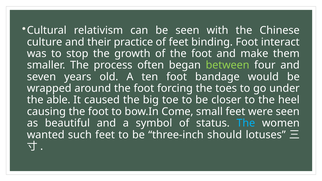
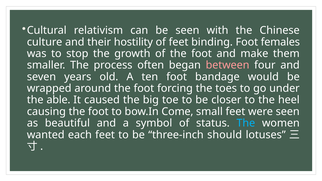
practice: practice -> hostility (133, 42)
interact: interact -> females (280, 42)
between colour: light green -> pink (228, 65)
such: such -> each (80, 135)
